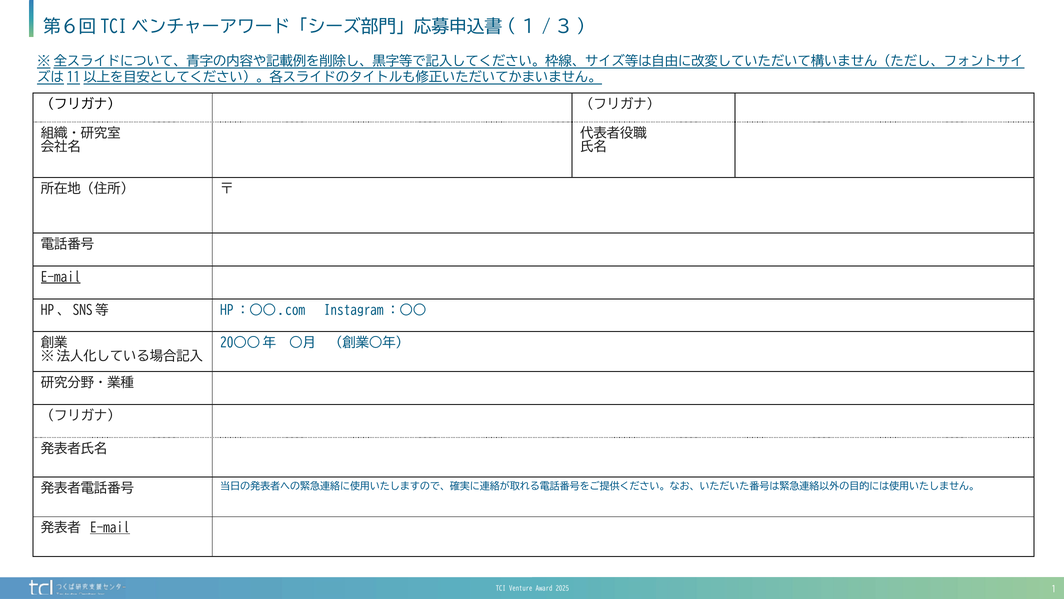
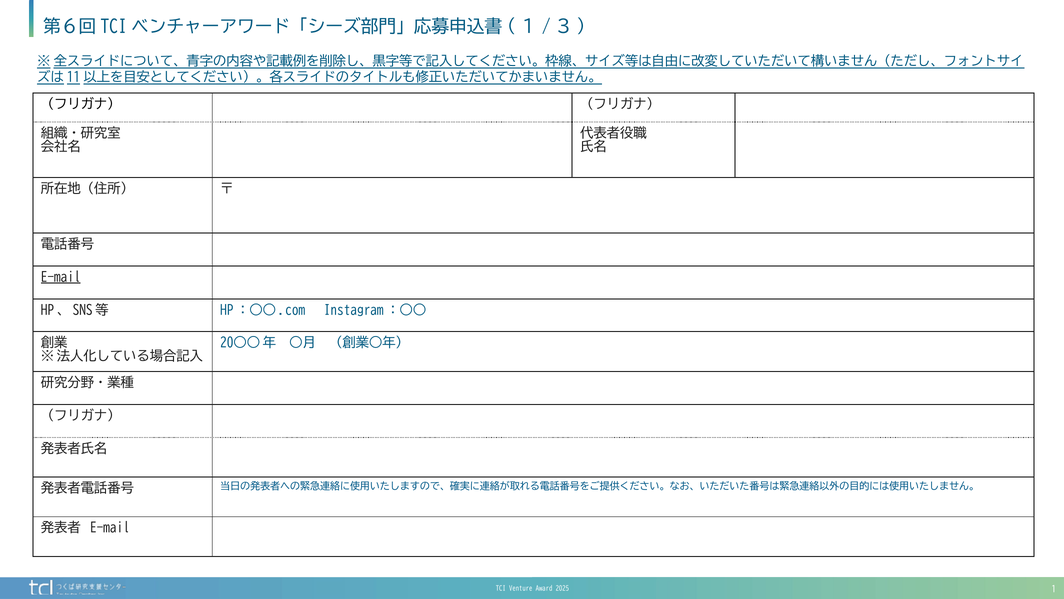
E-mail underline: present -> none (110, 528)
